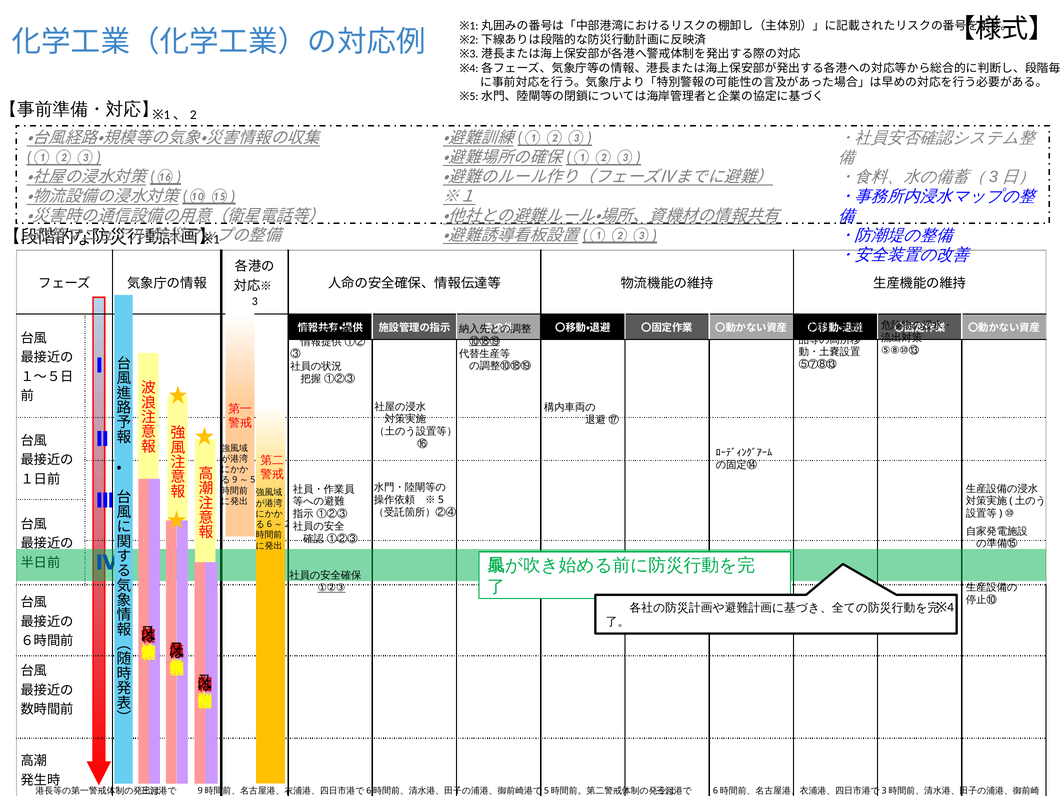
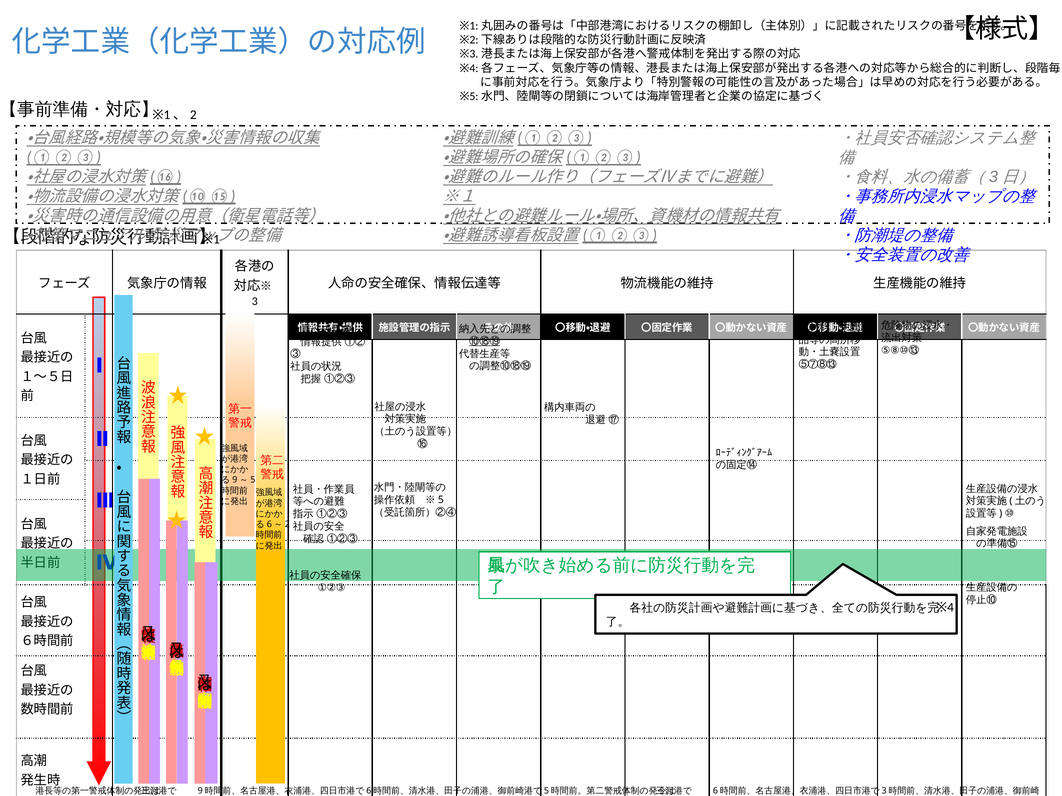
①②③ underline: present -> none (331, 588)
